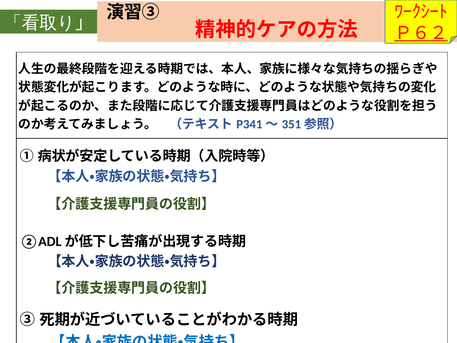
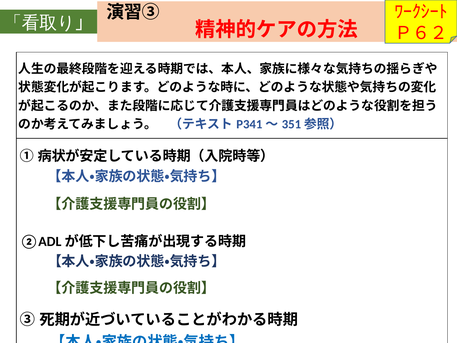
Ｐ６２ underline: present -> none (421, 33)
